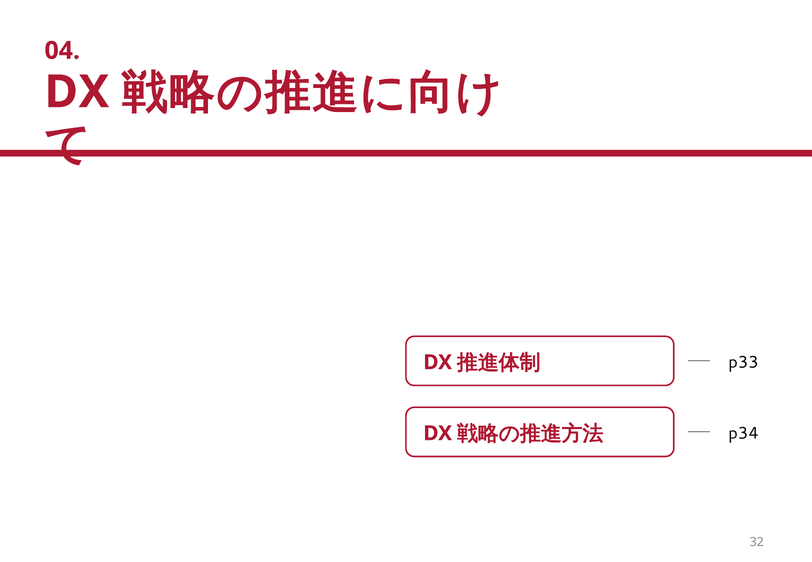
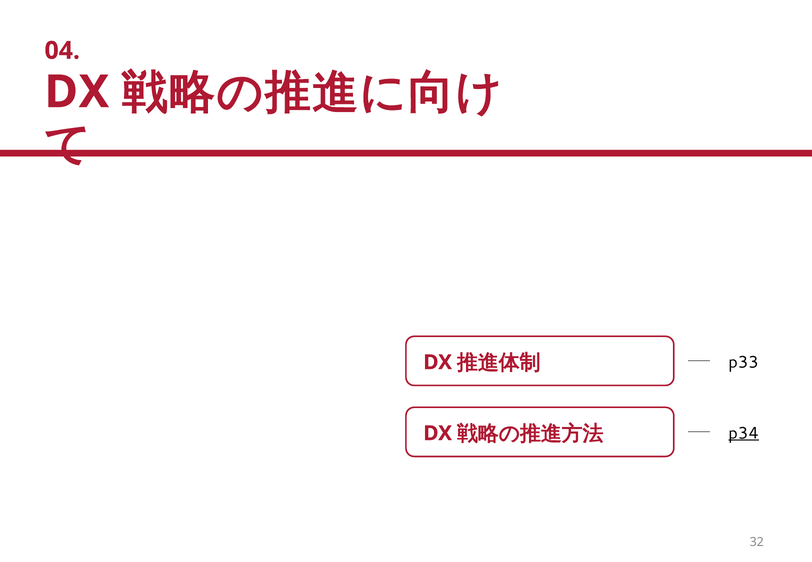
p34 underline: none -> present (744, 433)
